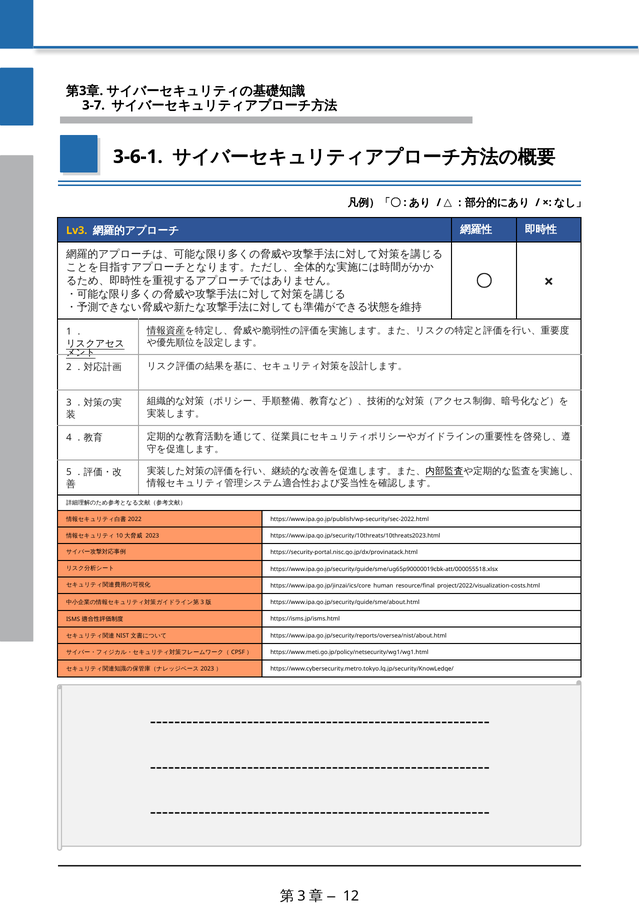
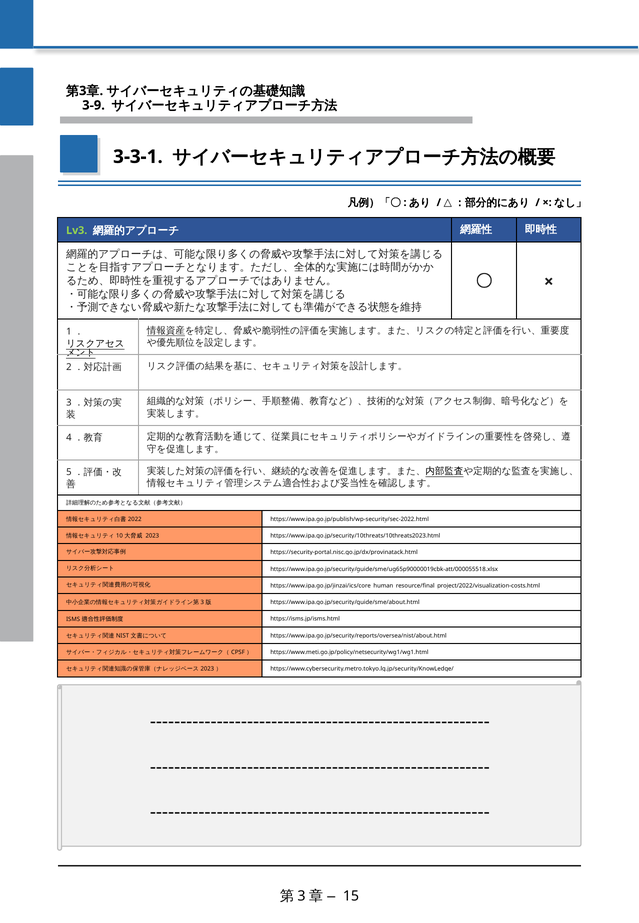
3-7: 3-7 -> 3-9 (94, 105)
3-6-1: 3-6-1 -> 3-3-1 (138, 157)
Lv3 colour: yellow -> light green (77, 230)
12: 12 -> 15 (351, 896)
